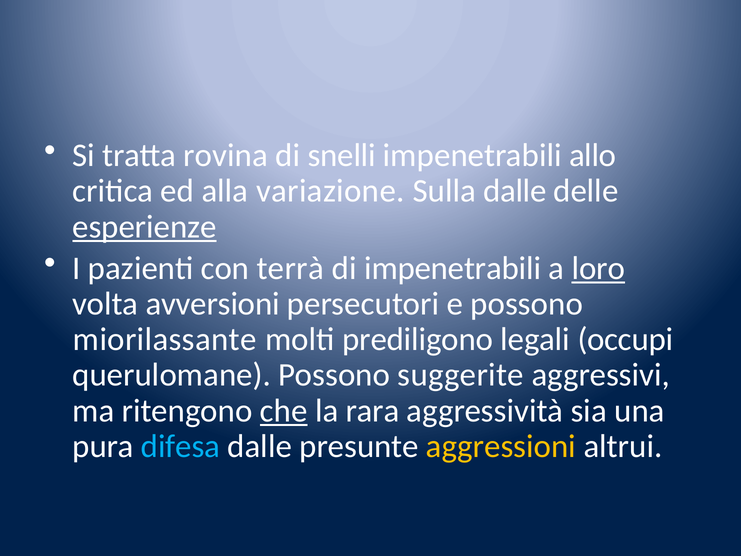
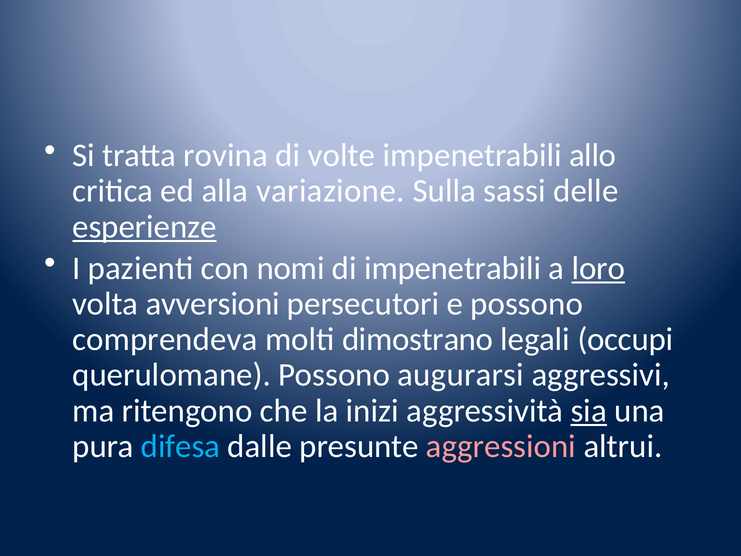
snelli: snelli -> volte (341, 155)
Sulla dalle: dalle -> sassi (515, 191)
terrà: terrà -> nomi (291, 268)
miorilassante: miorilassante -> comprendeva (165, 339)
prediligono: prediligono -> dimostrano (418, 339)
suggerite: suggerite -> augurarsi (461, 375)
che underline: present -> none (284, 411)
rara: rara -> inizi (372, 411)
sia underline: none -> present (589, 411)
aggressioni colour: yellow -> pink (501, 446)
